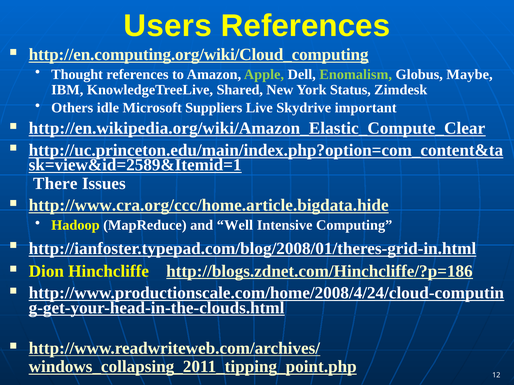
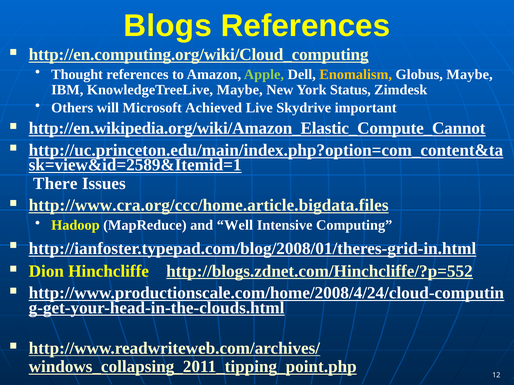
Users: Users -> Blogs (168, 26)
Enomalism colour: light green -> yellow (356, 74)
KnowledgeTreeLive Shared: Shared -> Maybe (240, 90)
idle: idle -> will (108, 108)
Suppliers: Suppliers -> Achieved (214, 108)
http://en.wikipedia.org/wiki/Amazon_Elastic_Compute_Clear: http://en.wikipedia.org/wiki/Amazon_Elastic_Compute_Clear -> http://en.wikipedia.org/wiki/Amazon_Elastic_Compute_Cannot (257, 128)
http://www.cra.org/ccc/home.article.bigdata.hide: http://www.cra.org/ccc/home.article.bigdata.hide -> http://www.cra.org/ccc/home.article.bigdata.files (209, 206)
http://blogs.zdnet.com/Hinchcliffe/?p=186: http://blogs.zdnet.com/Hinchcliffe/?p=186 -> http://blogs.zdnet.com/Hinchcliffe/?p=552 (319, 271)
